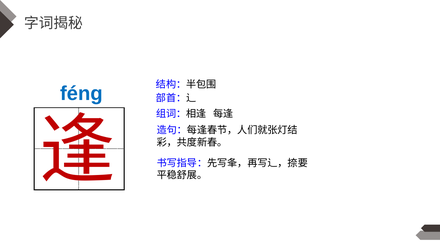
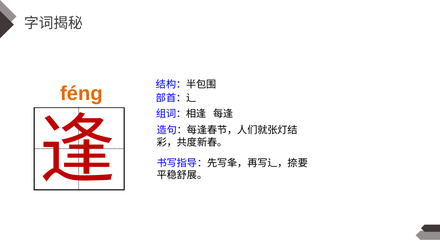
féng colour: blue -> orange (82, 94)
